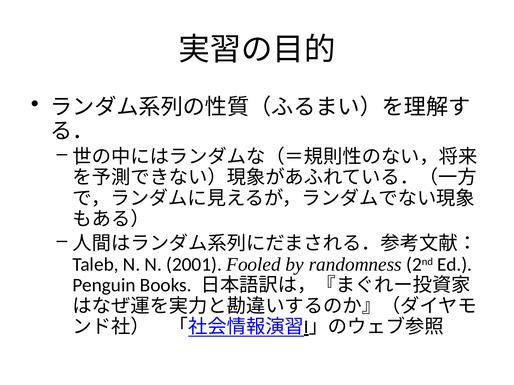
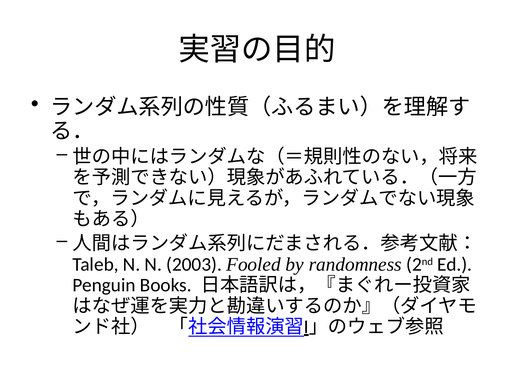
2001: 2001 -> 2003 (194, 265)
